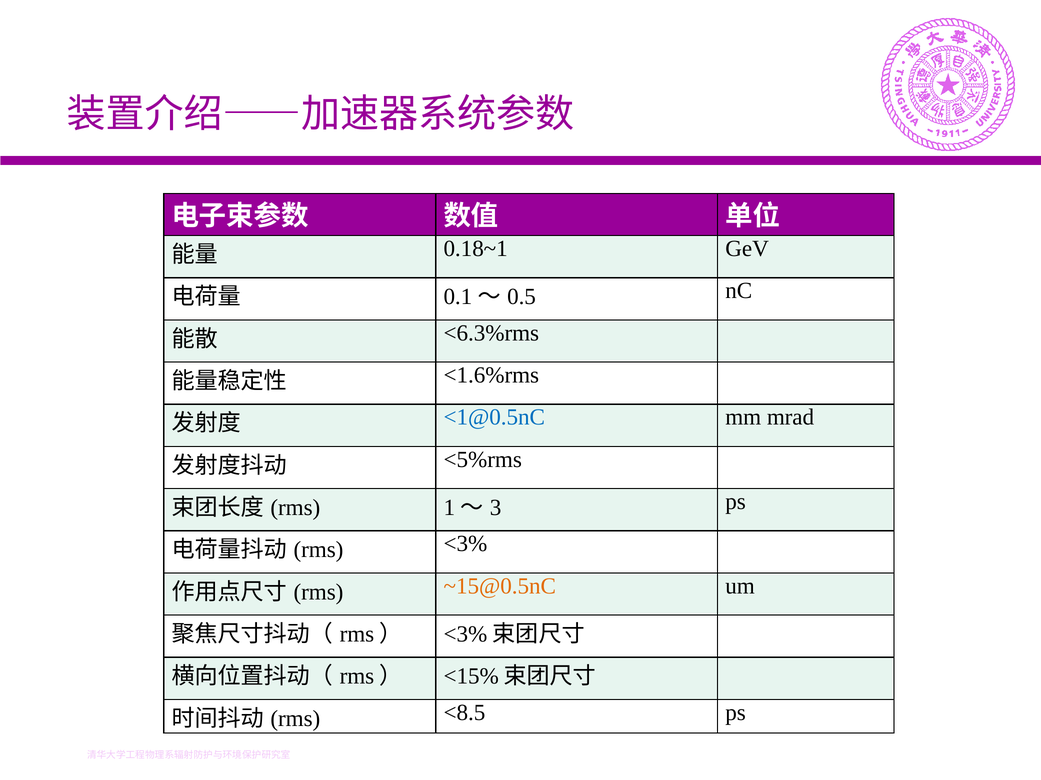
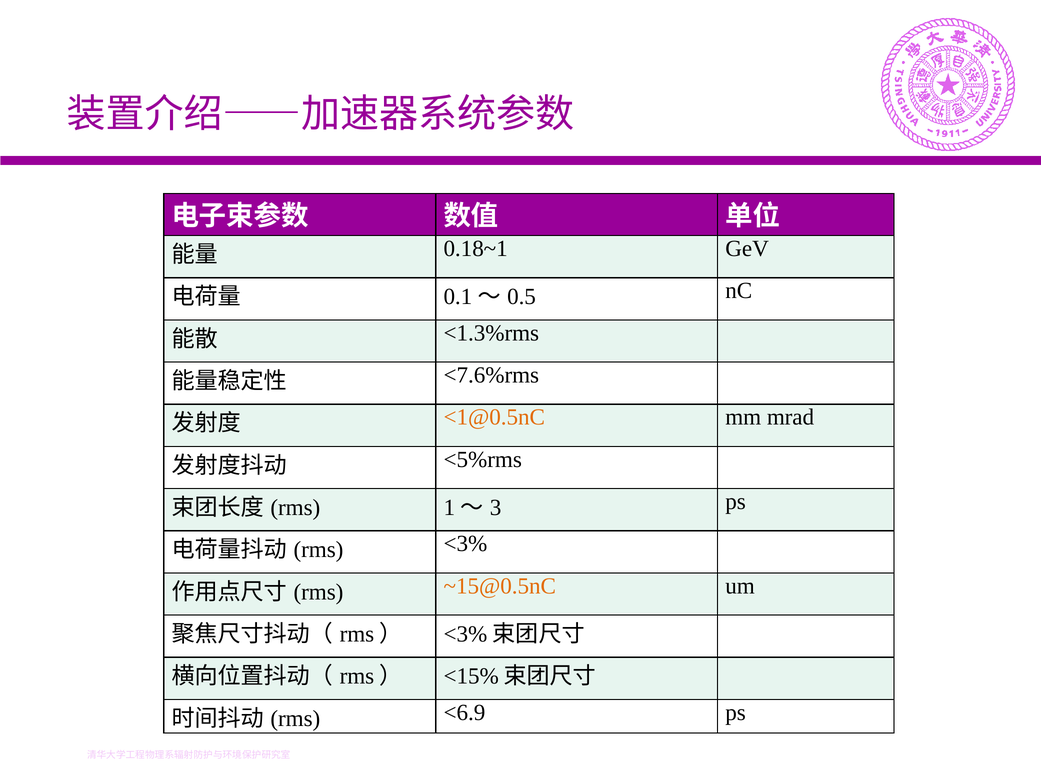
<6.3%rms: <6.3%rms -> <1.3%rms (491, 333)
<1.6%rms: <1.6%rms -> <7.6%rms (491, 375)
<1@0.5nC colour: blue -> orange (494, 418)
<8.5: <8.5 -> <6.9 (464, 713)
